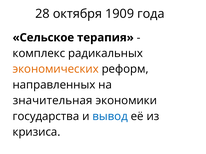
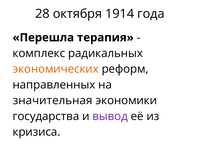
1909: 1909 -> 1914 (120, 14)
Сельское: Сельское -> Перешла (43, 38)
вывод colour: blue -> purple (110, 117)
